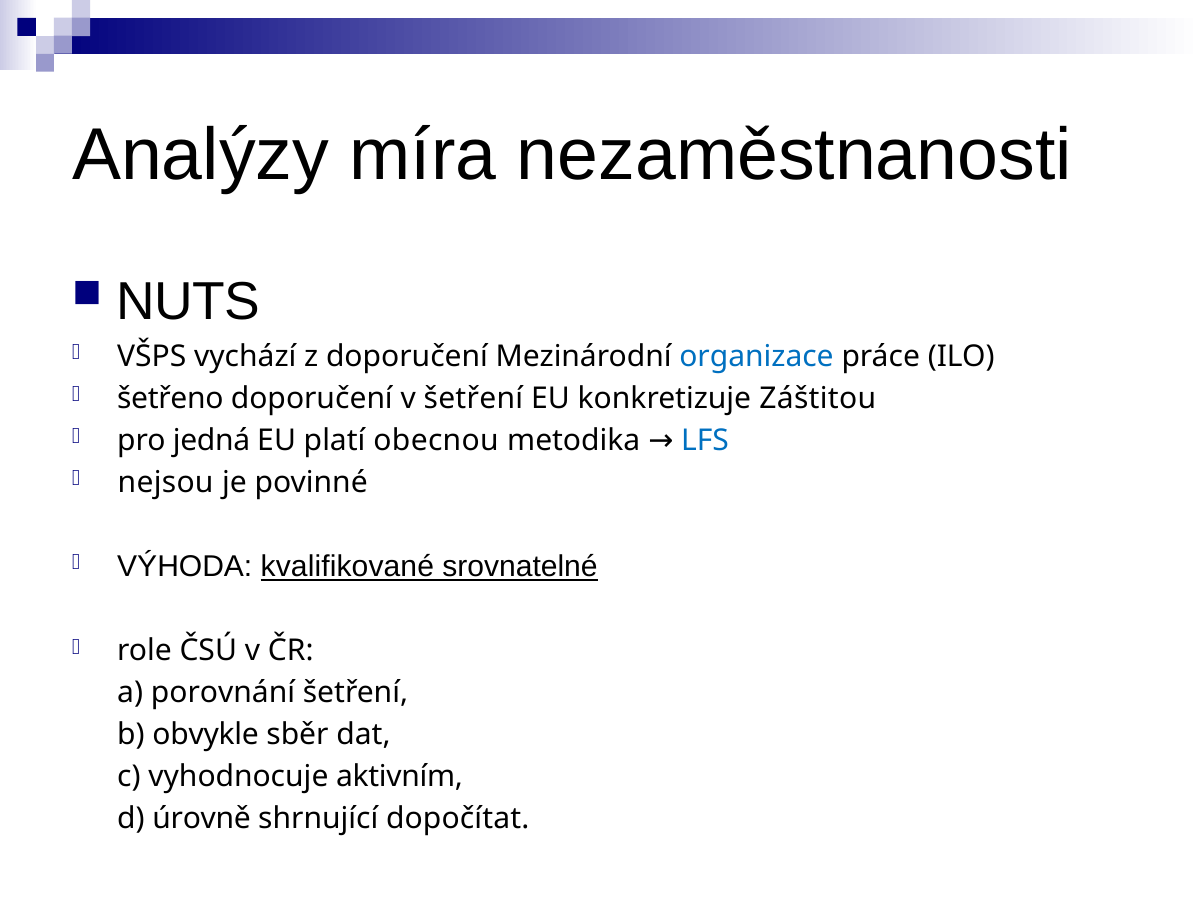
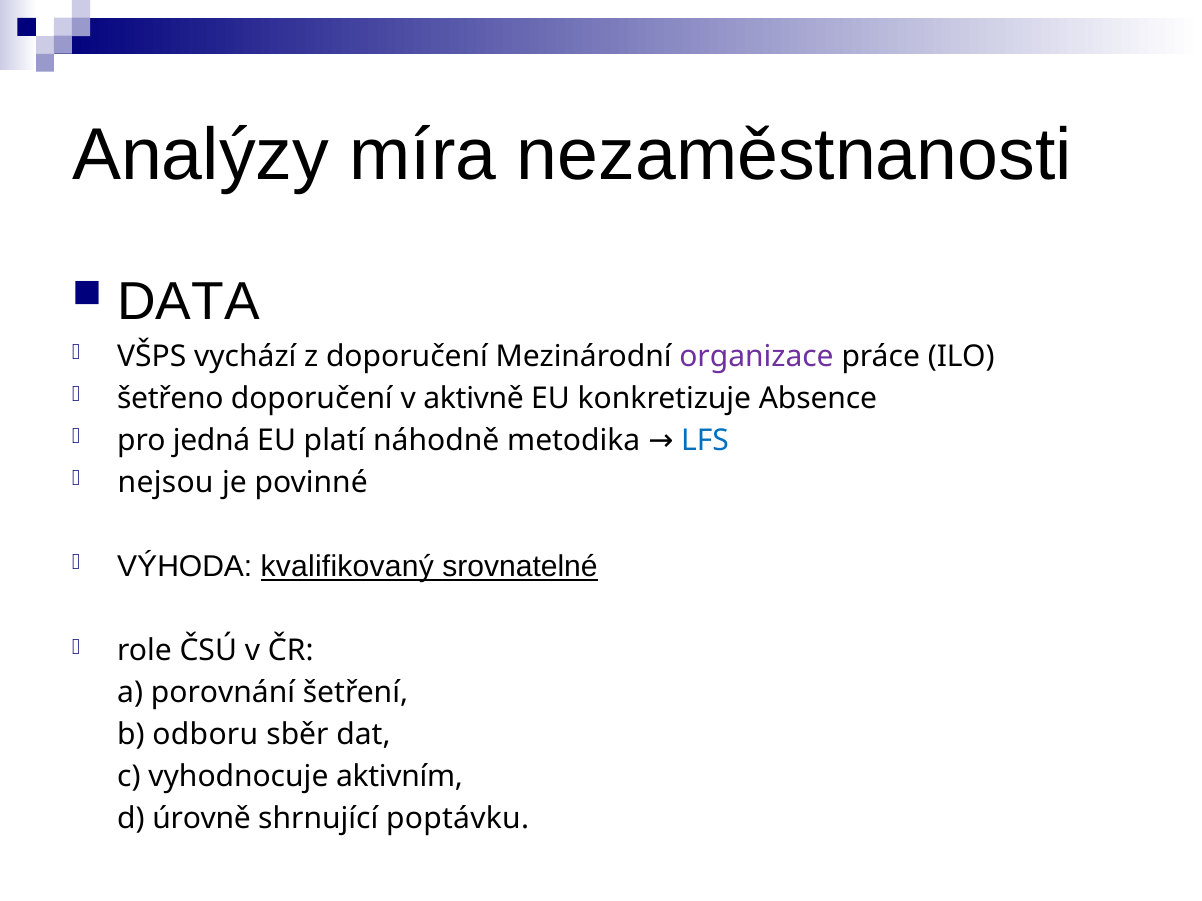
NUTS: NUTS -> DATA (188, 302)
organizace colour: blue -> purple (757, 357)
v šetření: šetření -> aktivně (474, 399)
Záštitou: Záštitou -> Absence (818, 399)
obecnou: obecnou -> náhodně (436, 441)
kvalifikované: kvalifikované -> kvalifikovaný (347, 567)
obvykle: obvykle -> odboru (205, 735)
dopočítat: dopočítat -> poptávku (458, 819)
